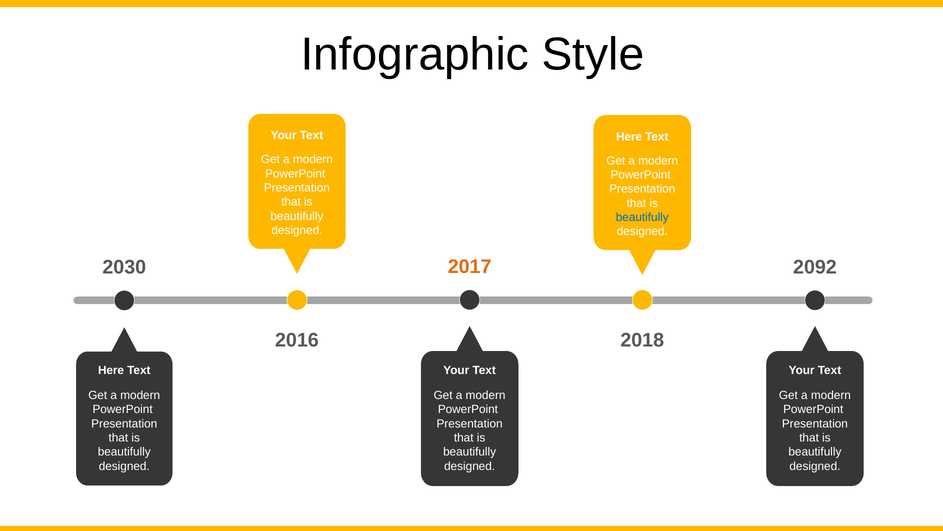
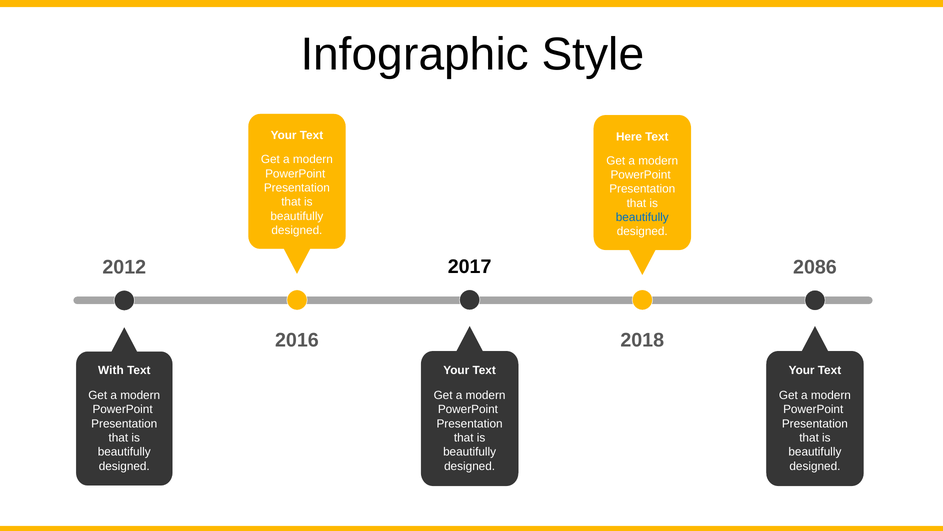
2017 colour: orange -> black (470, 266)
2092: 2092 -> 2086 (815, 267)
2030: 2030 -> 2012 (124, 267)
Here: Here -> With (111, 370)
